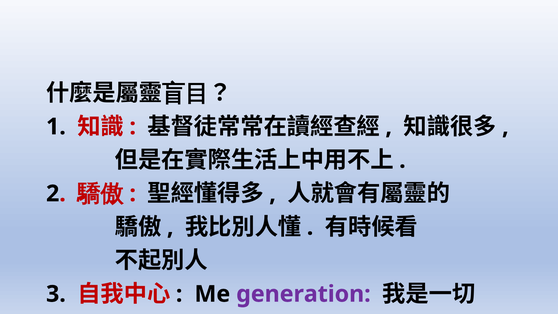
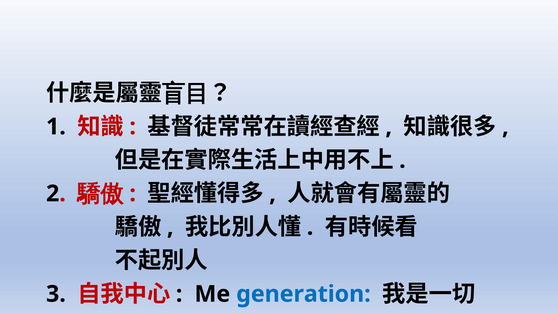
generation colour: purple -> blue (303, 294)
